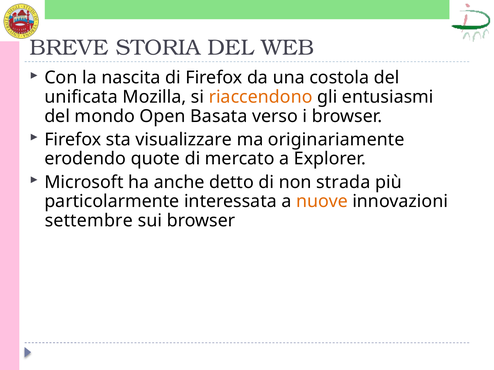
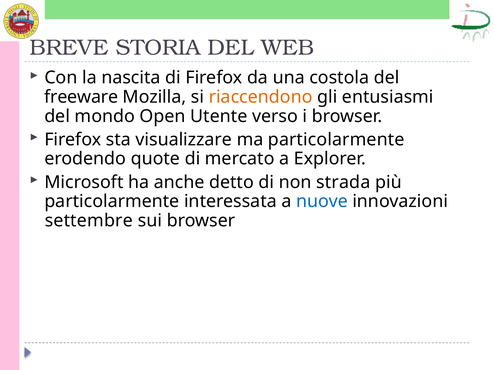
unificata: unificata -> freeware (81, 97)
Basata: Basata -> Utente (219, 116)
ma originariamente: originariamente -> particolarmente (336, 140)
nuove colour: orange -> blue (322, 202)
